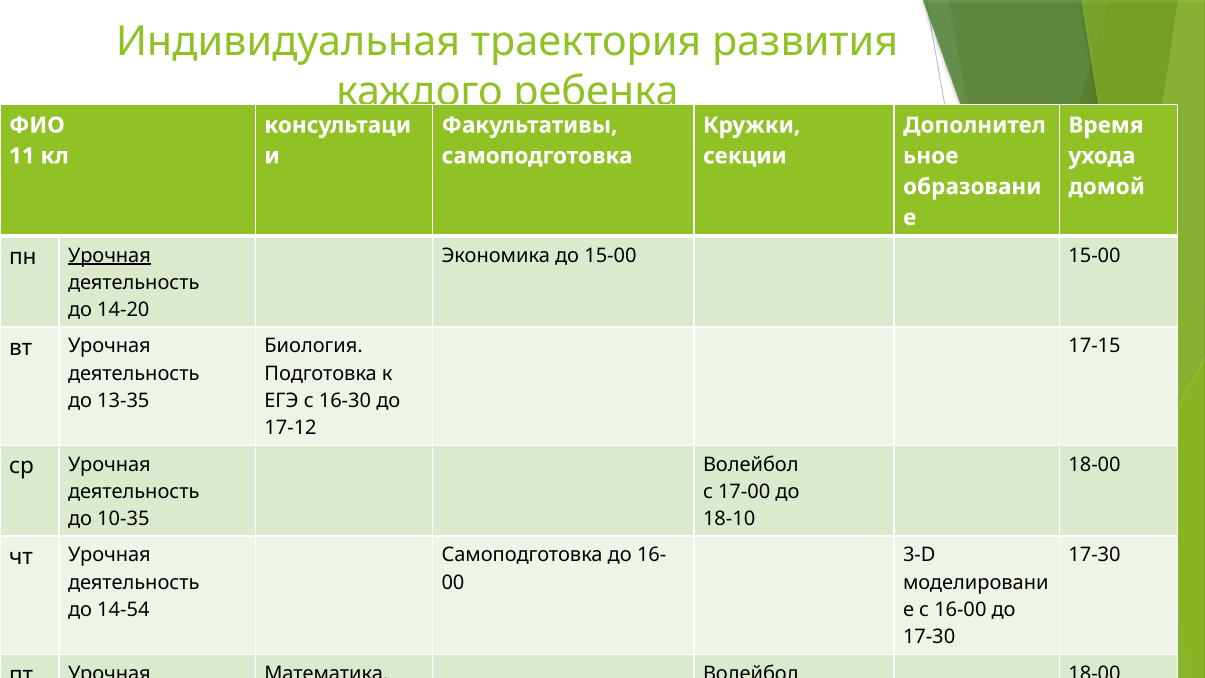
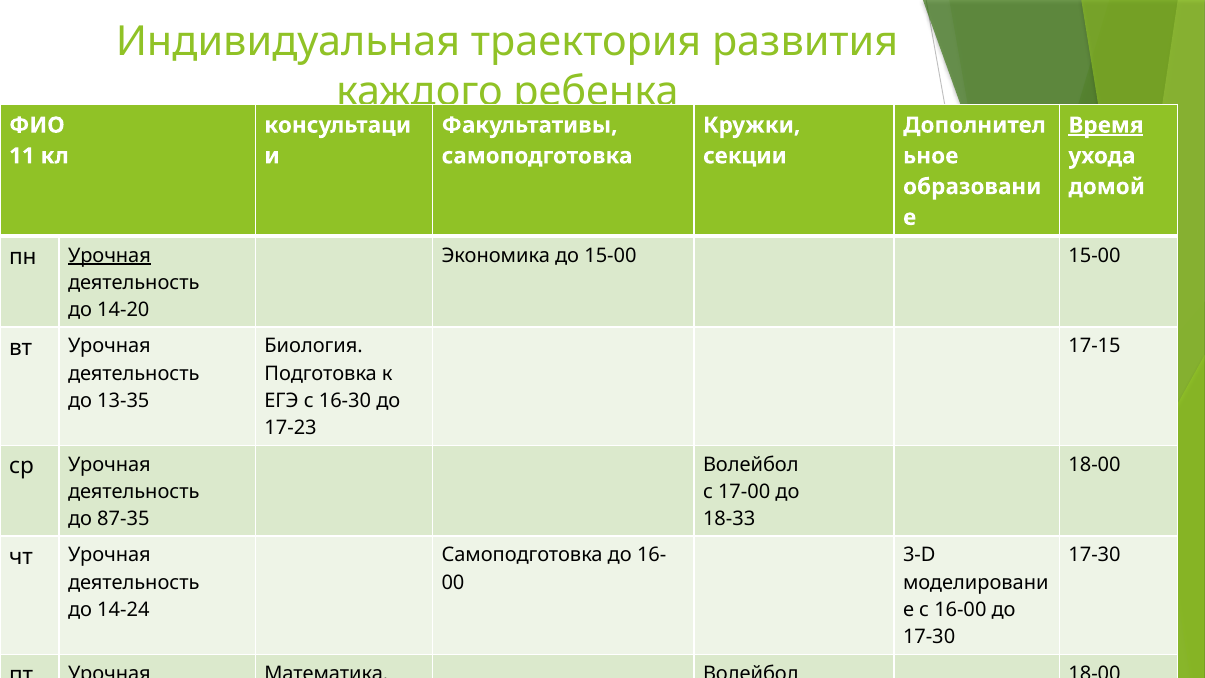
Время underline: none -> present (1106, 125)
17-12: 17-12 -> 17-23 (291, 428)
10-35: 10-35 -> 87-35 (123, 519)
18-10: 18-10 -> 18-33 (729, 519)
14-54: 14-54 -> 14-24 (123, 610)
